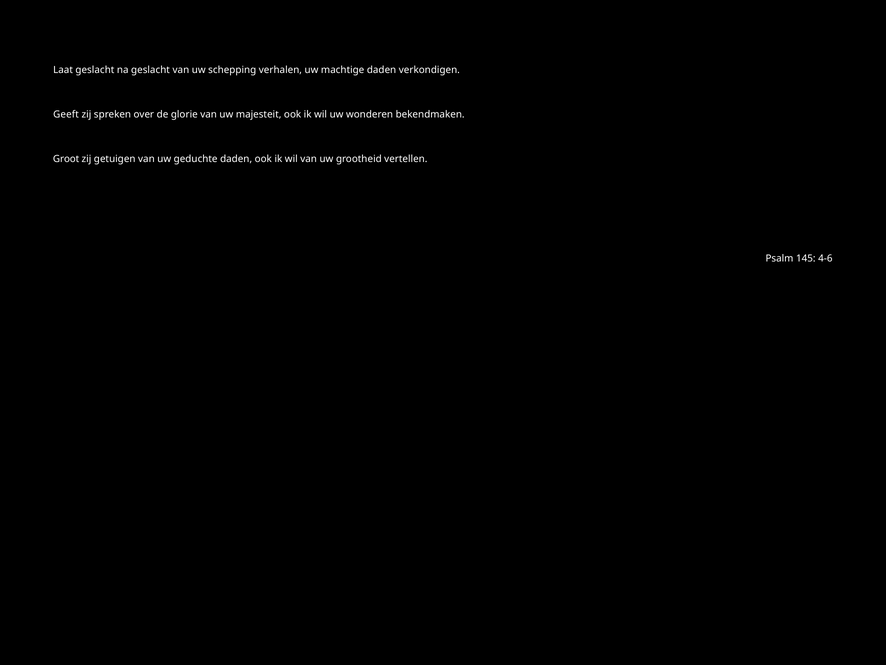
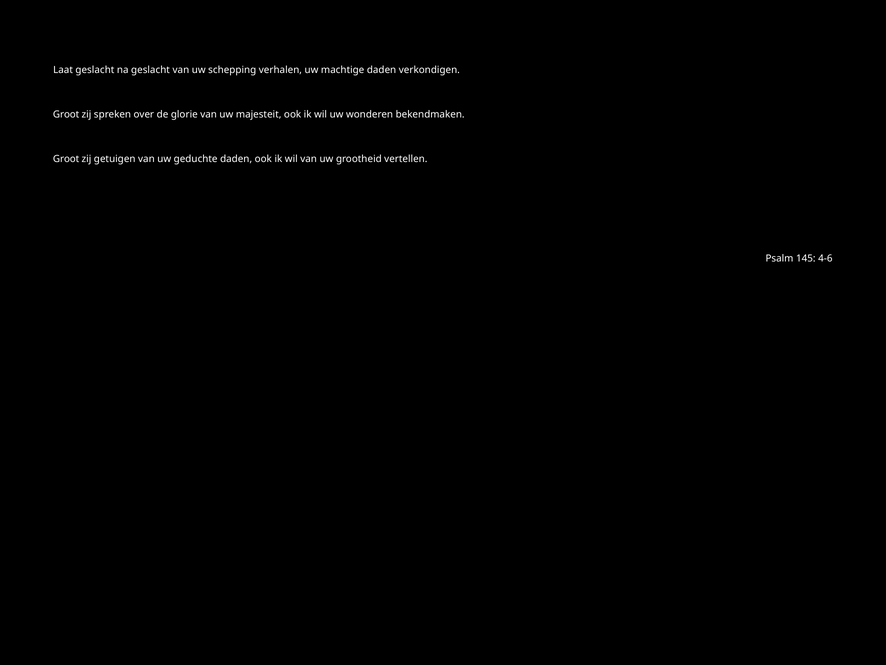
Geeft: Geeft -> Groot (66, 114)
